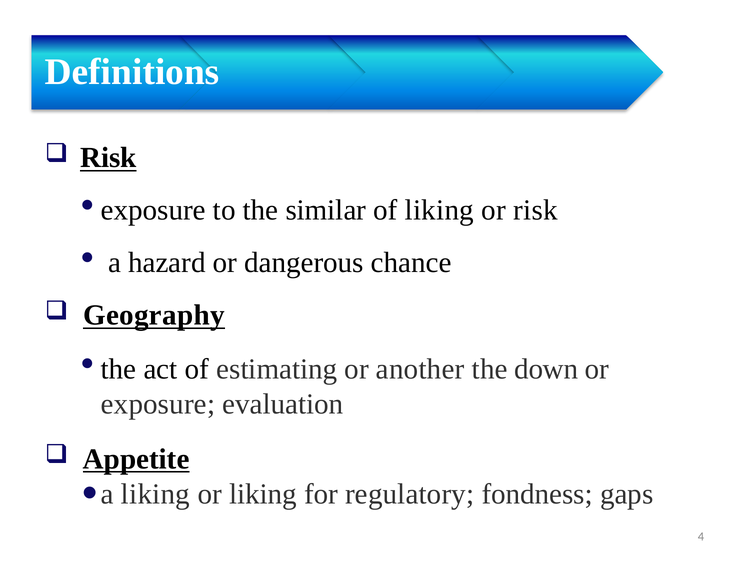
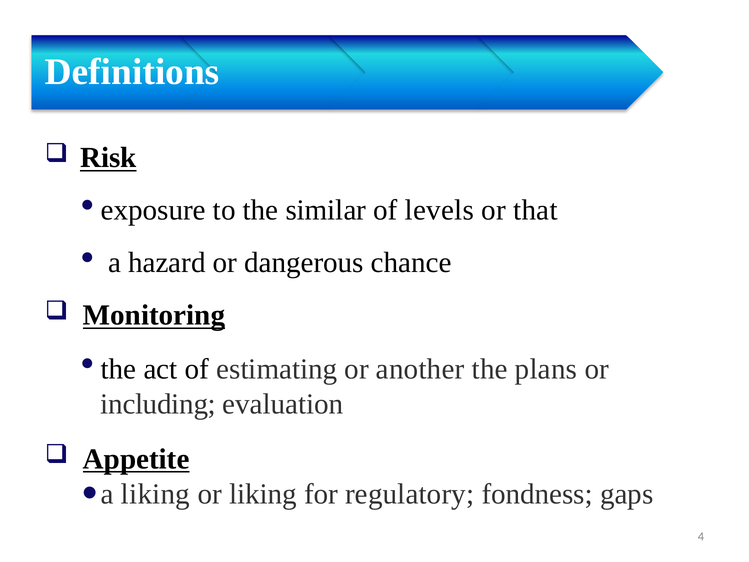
of liking: liking -> levels (439, 210)
or risk: risk -> that (535, 210)
Geography: Geography -> Monitoring (154, 315)
down: down -> plans (546, 369)
exposure: exposure -> including (158, 404)
